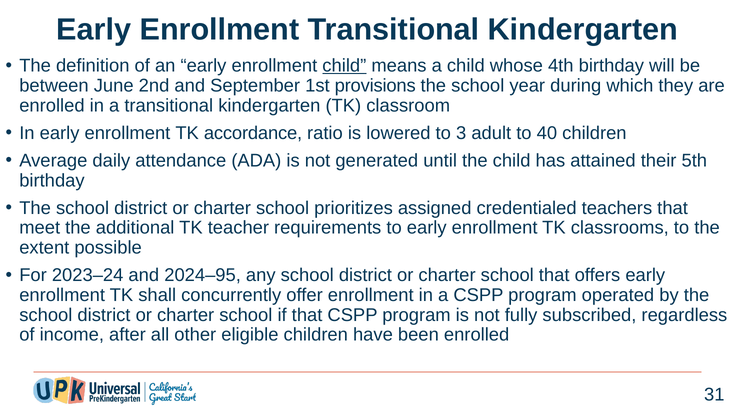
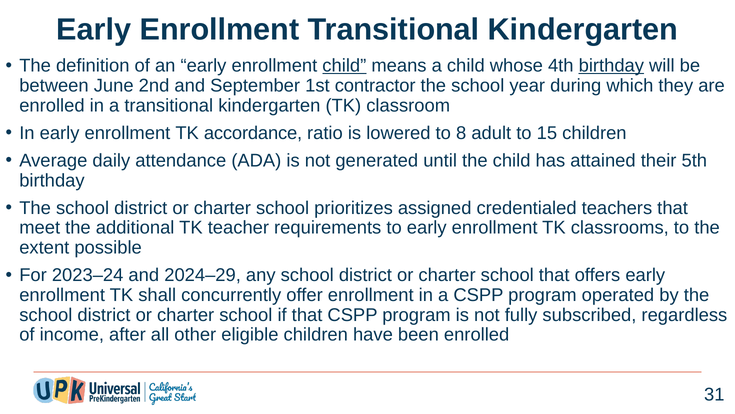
birthday underline: none -> present (611, 66)
provisions: provisions -> contractor (375, 86)
3: 3 -> 8 (461, 133)
40: 40 -> 15 (547, 133)
2024–95: 2024–95 -> 2024–29 (203, 275)
